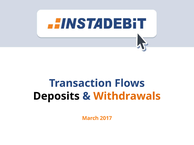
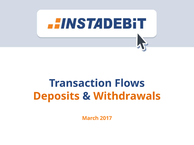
Deposits colour: black -> orange (56, 96)
